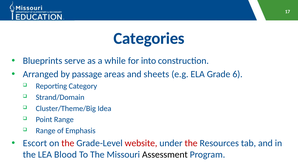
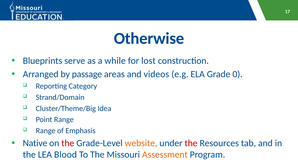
Categories: Categories -> Otherwise (149, 38)
into: into -> lost (148, 61)
sheets: sheets -> videos (156, 74)
6: 6 -> 0 (238, 74)
Escort: Escort -> Native (35, 143)
website colour: red -> orange (141, 143)
Assessment colour: black -> orange (165, 154)
